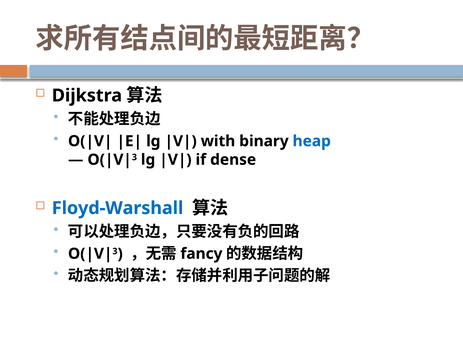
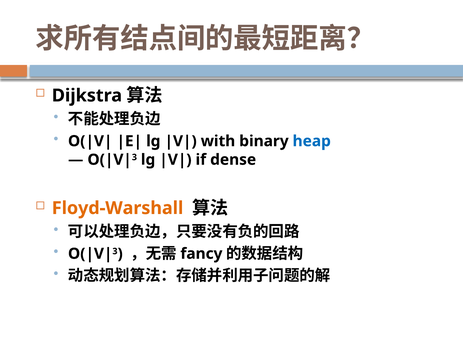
Floyd-Warshall colour: blue -> orange (118, 208)
